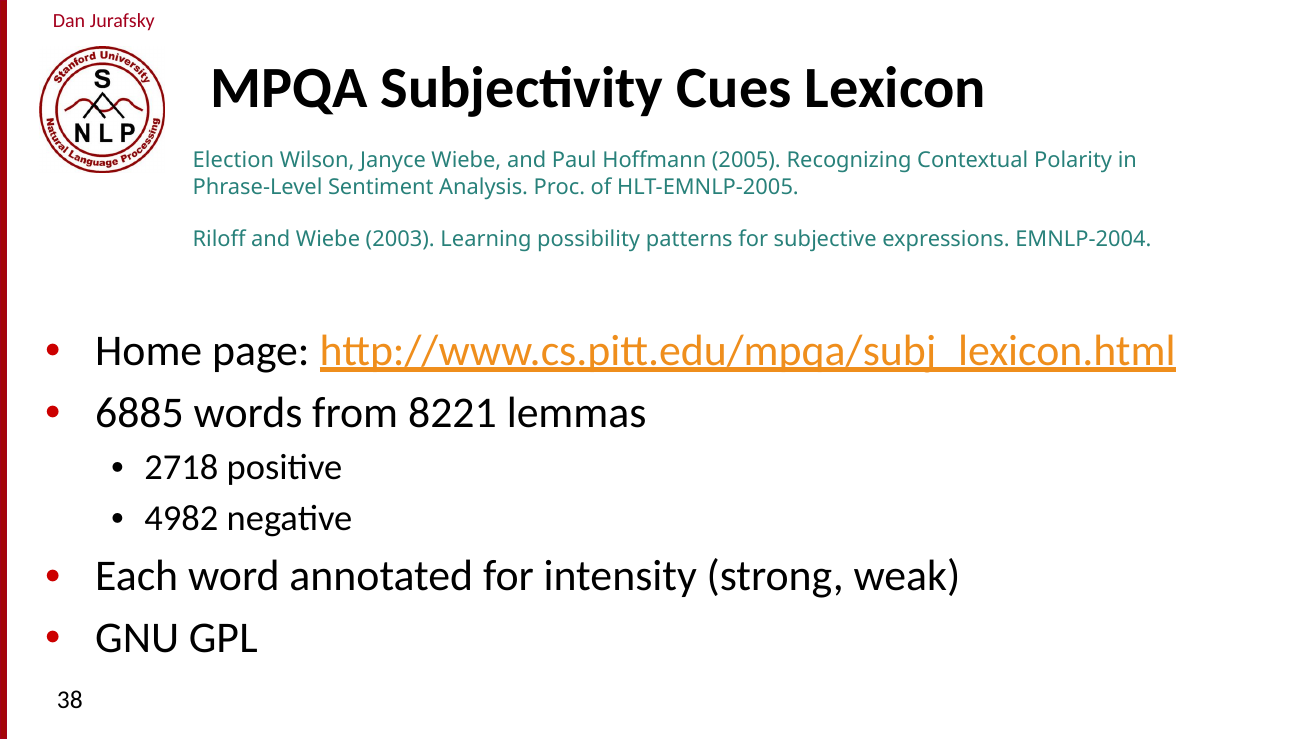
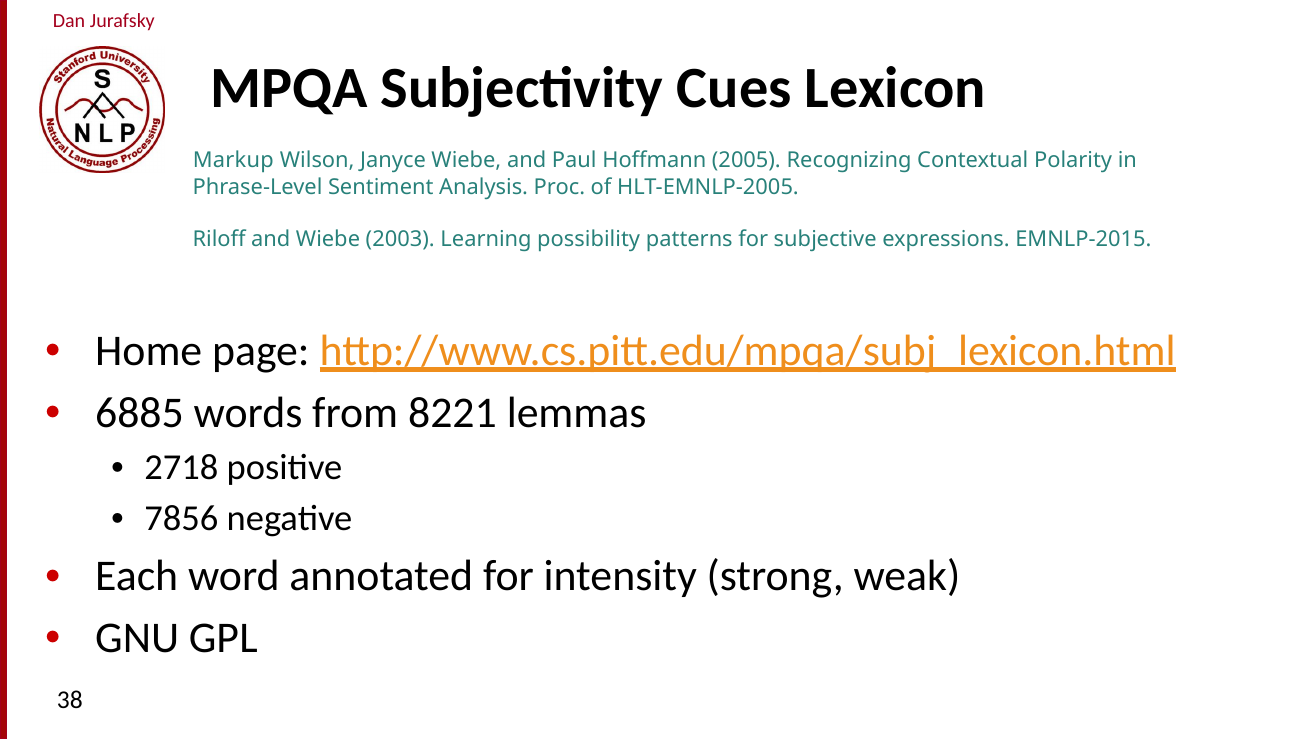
Election: Election -> Markup (233, 161)
EMNLP-2004: EMNLP-2004 -> EMNLP-2015 (1083, 239)
4982: 4982 -> 7856 (181, 519)
